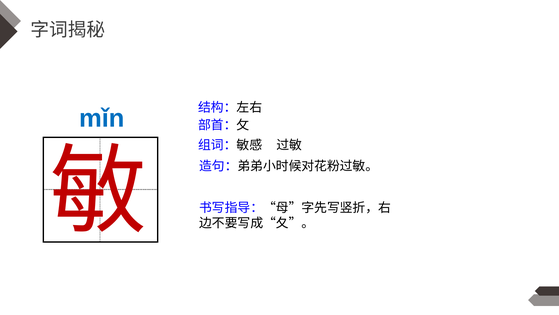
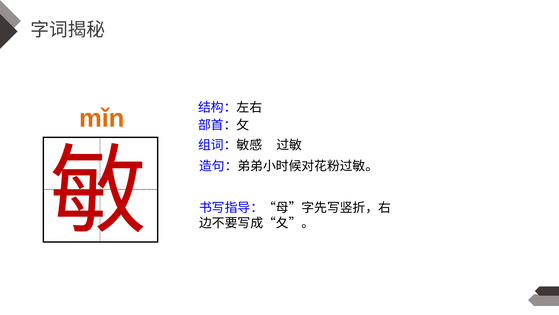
mǐn colour: blue -> orange (102, 118)
